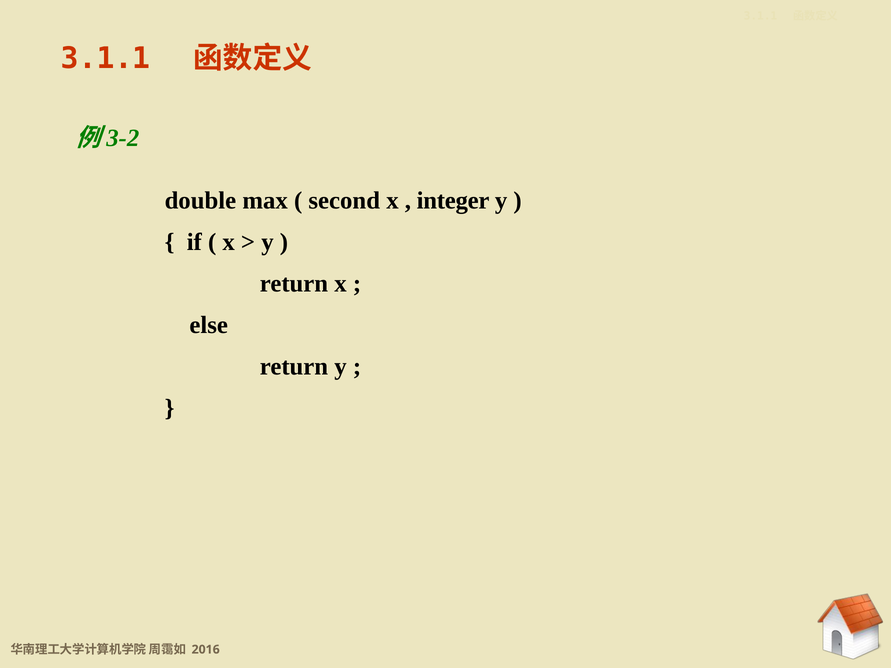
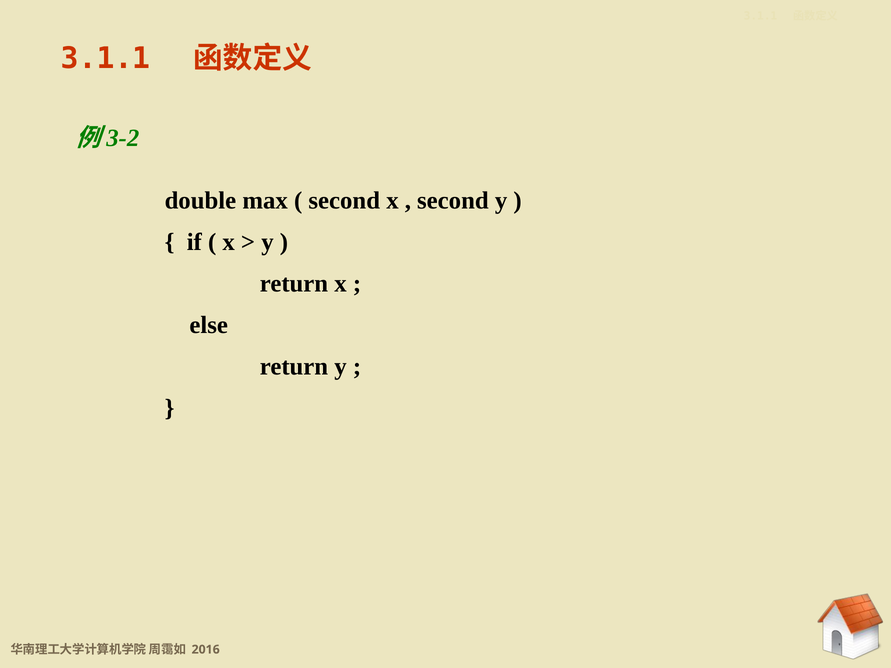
integer: integer -> second (453, 200)
